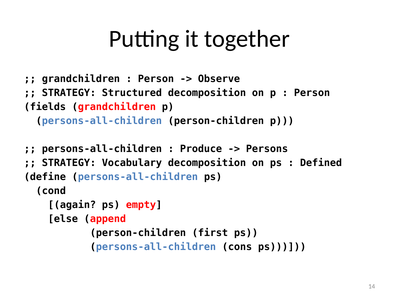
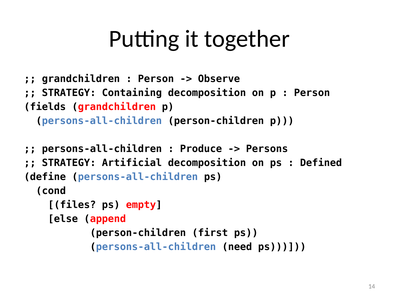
Structured: Structured -> Containing (132, 92)
Vocabulary: Vocabulary -> Artificial (132, 162)
again: again -> files (72, 204)
cons: cons -> need (237, 246)
